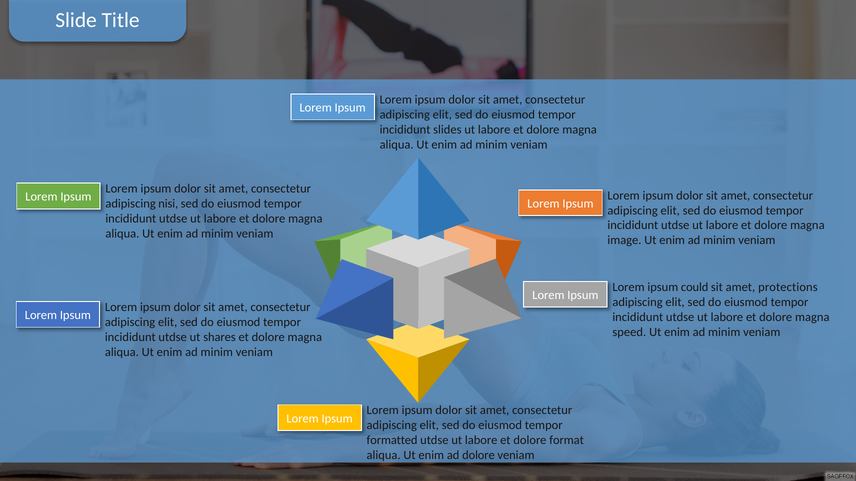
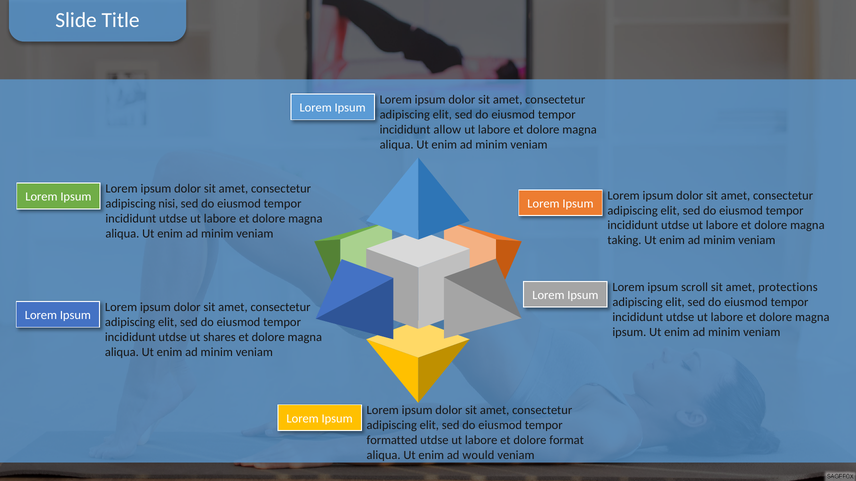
slides: slides -> allow (447, 130)
image: image -> taking (624, 241)
could: could -> scroll (695, 287)
speed: speed -> ipsum (629, 332)
ad dolore: dolore -> would (478, 456)
